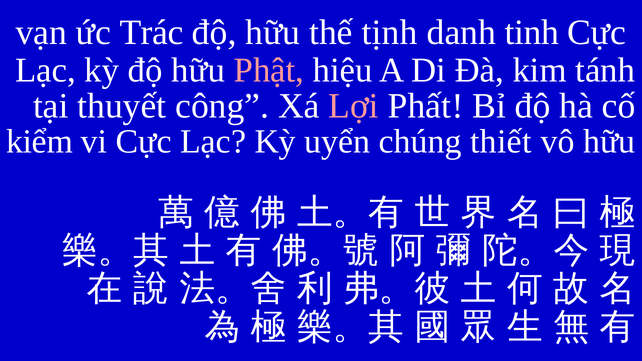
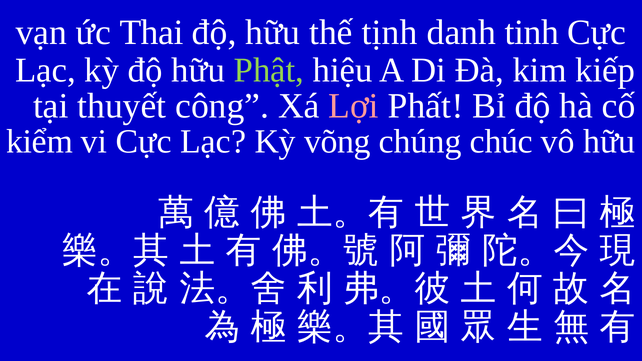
Trác: Trác -> Thai (152, 32)
Phật colour: pink -> light green (269, 70)
tánh: tánh -> kiếp (605, 70)
uyển: uyển -> võng (338, 142)
thiết: thiết -> chúc (501, 142)
